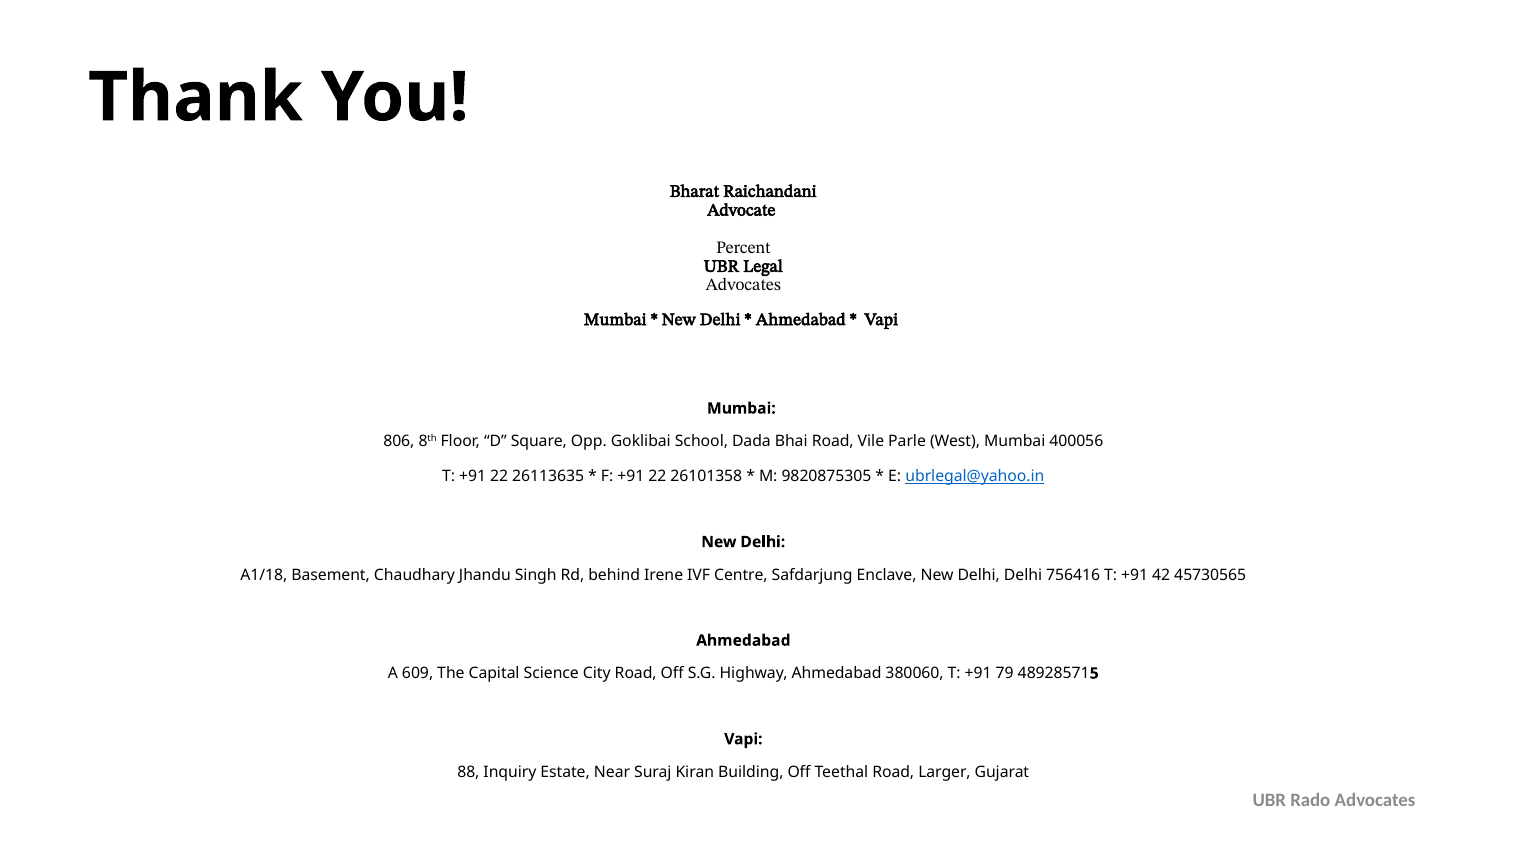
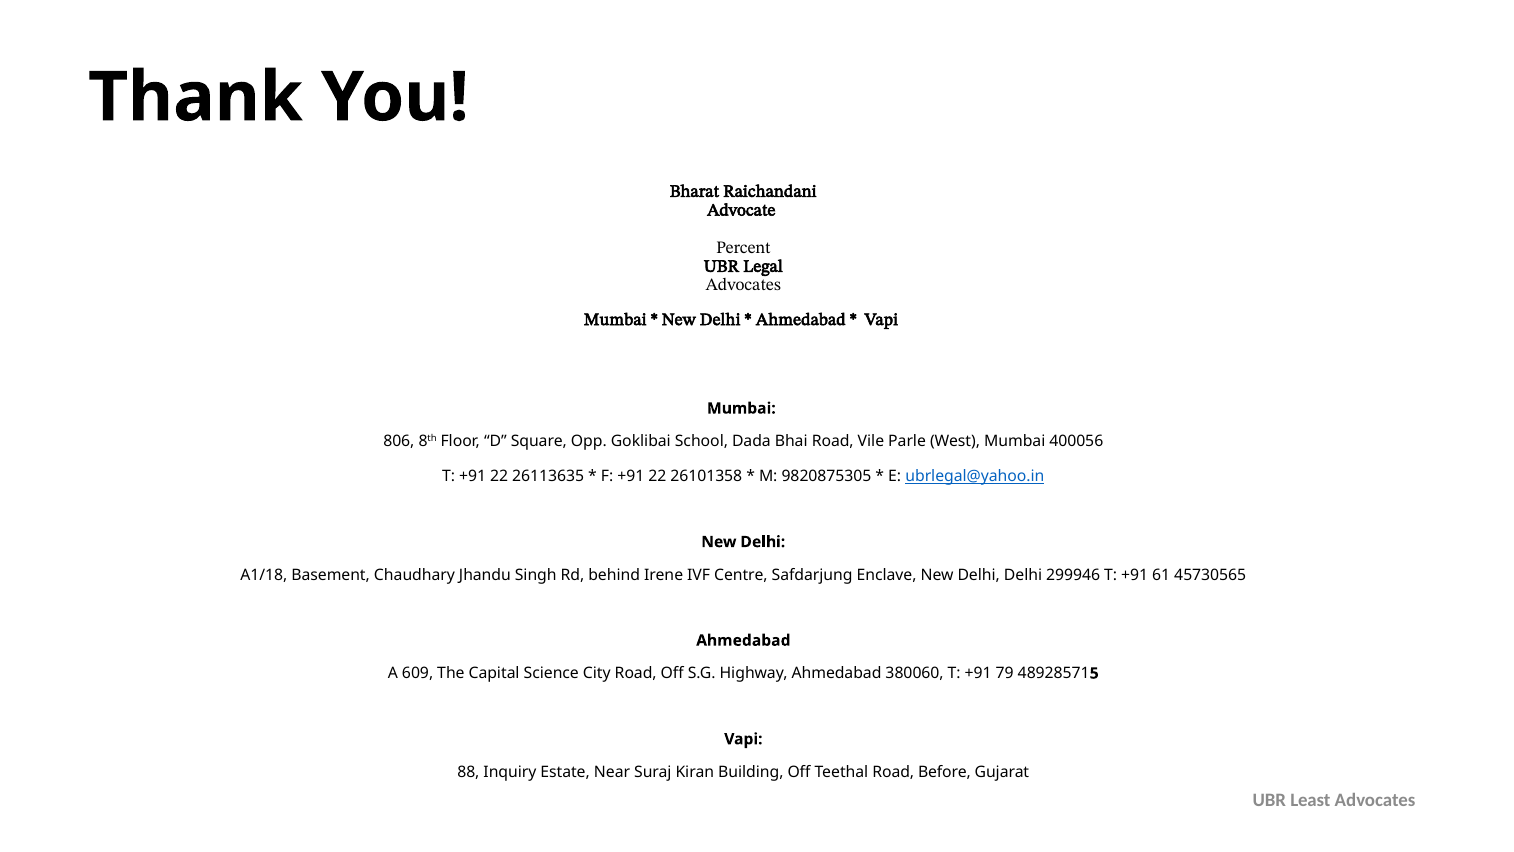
756416: 756416 -> 299946 (1073, 575)
42: 42 -> 61 (1161, 575)
Larger: Larger -> Before (945, 772)
Rado: Rado -> Least (1310, 800)
